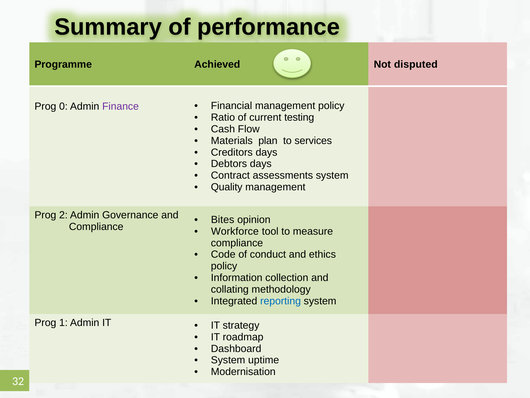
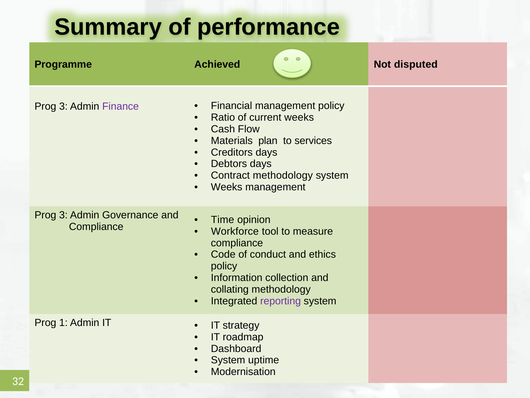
0: 0 -> 3 (63, 106)
current testing: testing -> weeks (299, 117)
Contract assessments: assessments -> methodology (283, 175)
Quality: Quality -> Weeks (227, 187)
2: 2 -> 3 (63, 215)
Bites: Bites -> Time (223, 220)
reporting colour: blue -> purple (281, 301)
